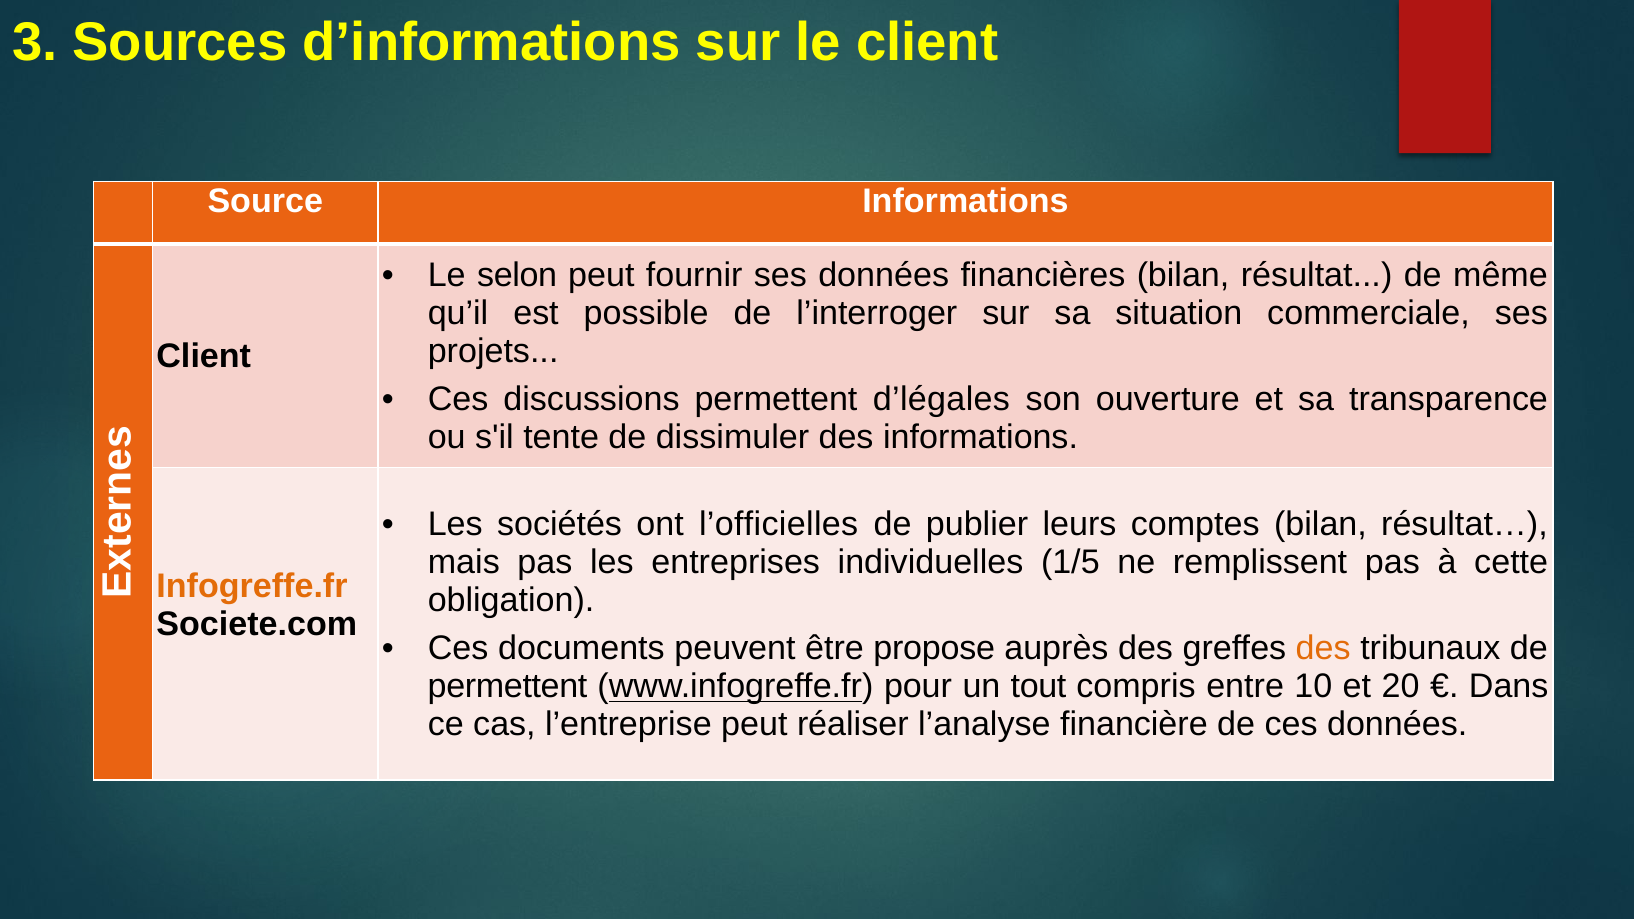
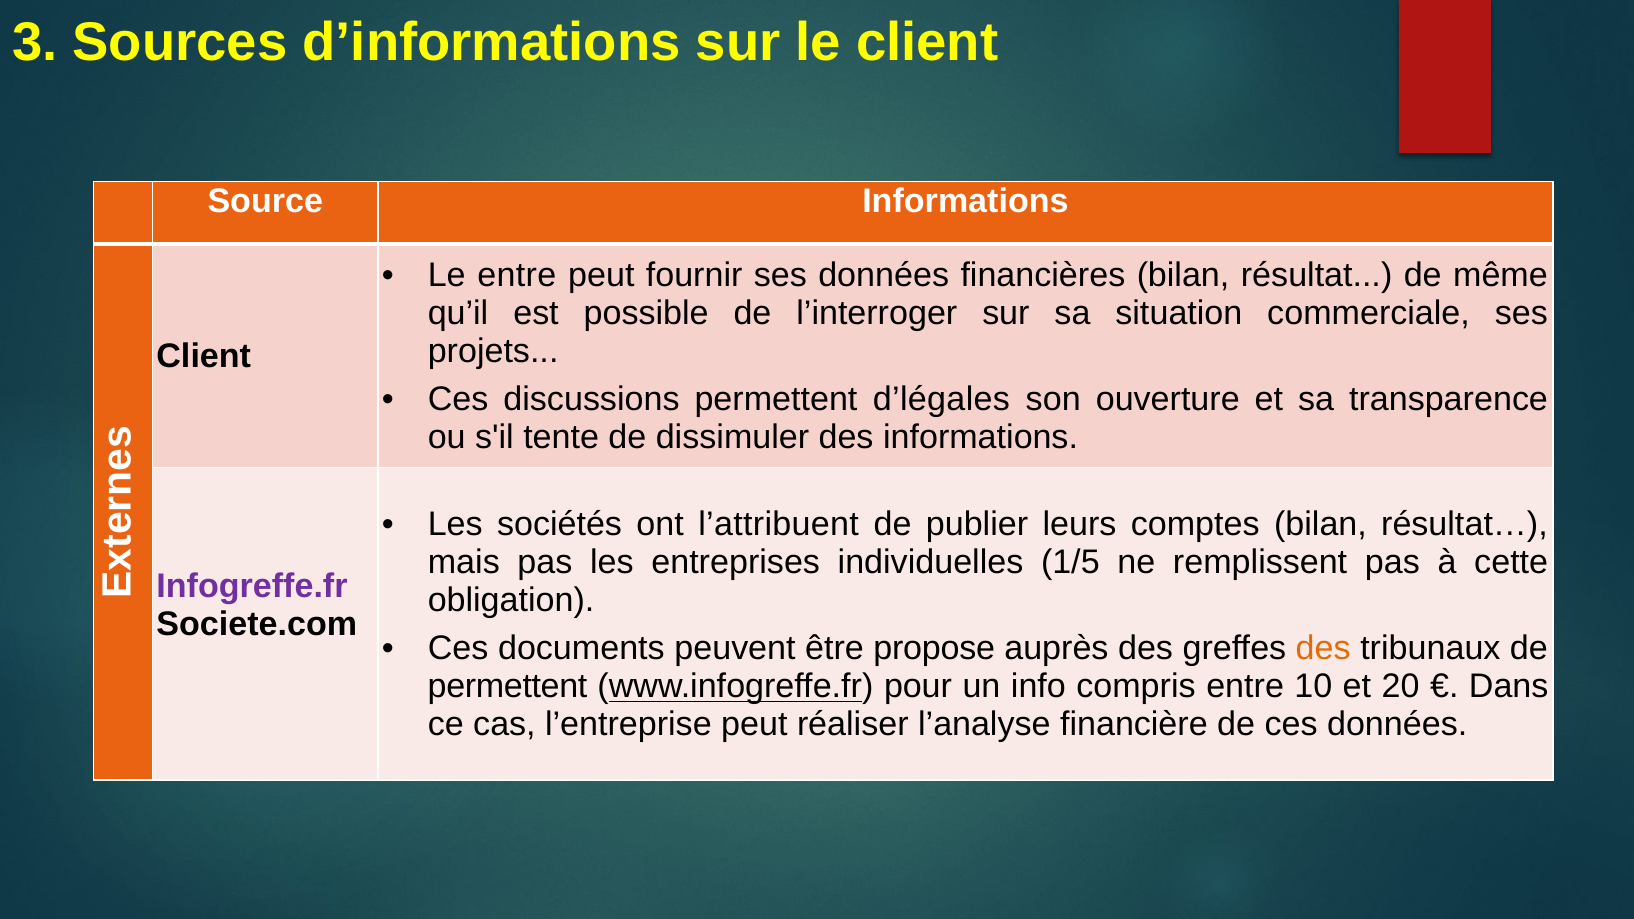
Le selon: selon -> entre (517, 275)
l’officielles: l’officielles -> l’attribuent (779, 524)
Infogreffe.fr colour: orange -> purple (252, 587)
tout: tout -> info (1038, 687)
